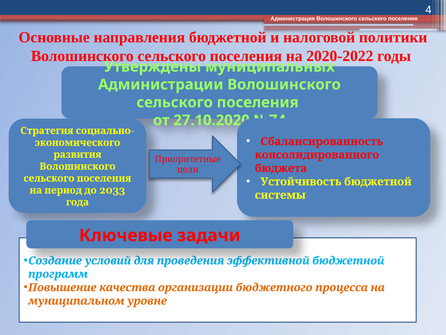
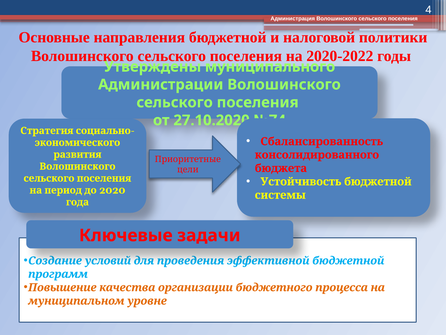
муниципальных: муниципальных -> муниципального (270, 67)
2033: 2033 -> 2020 (112, 190)
